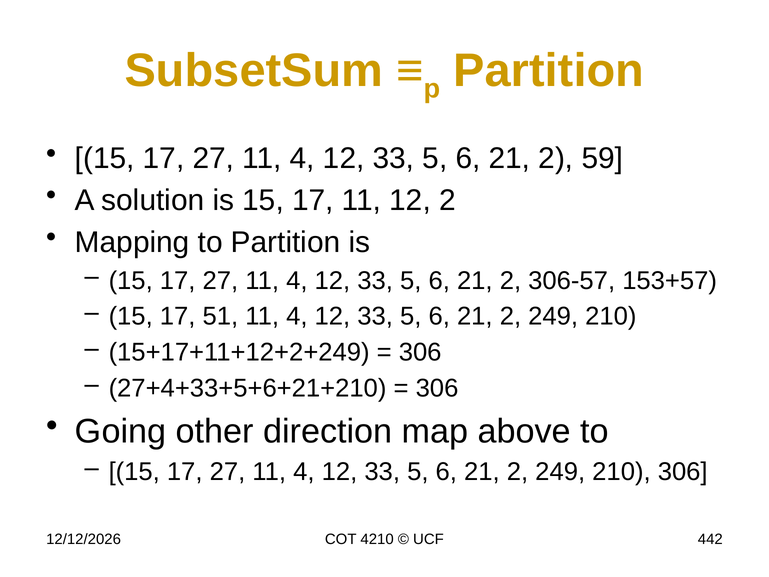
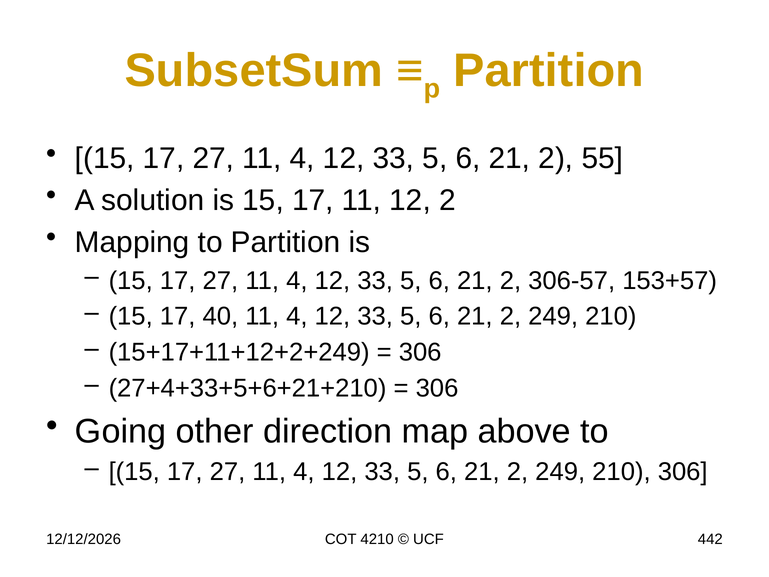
59: 59 -> 55 (602, 158)
51: 51 -> 40 (220, 316)
